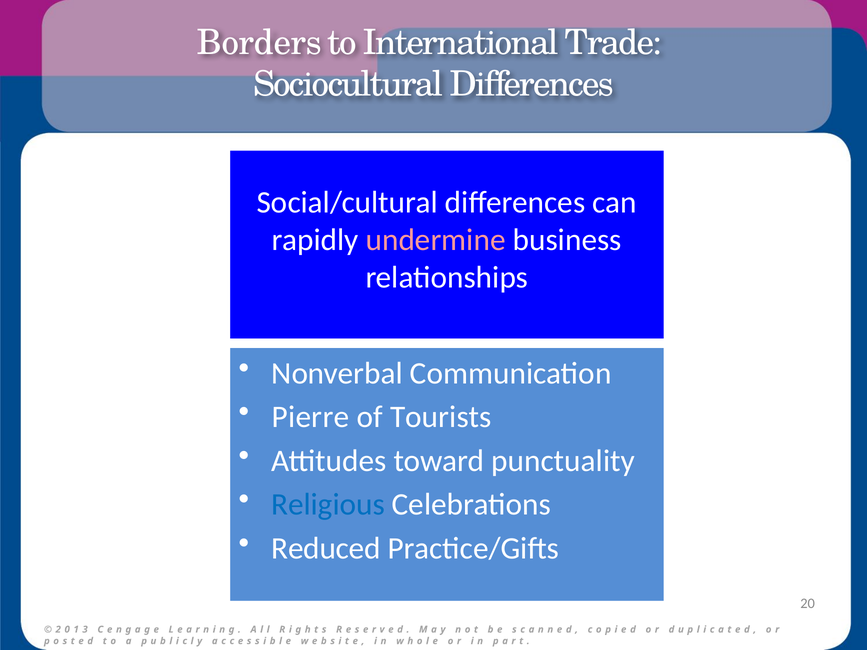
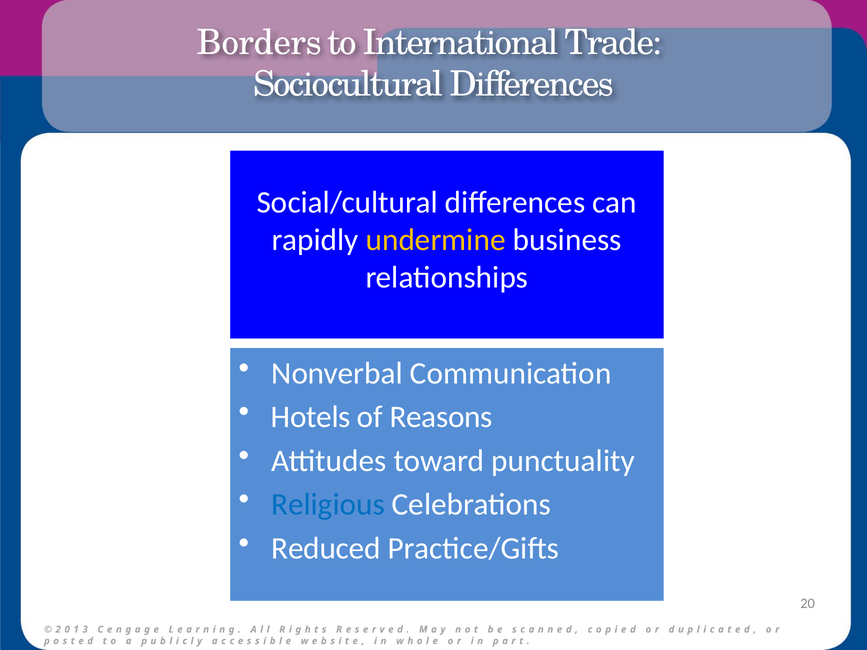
undermine colour: pink -> yellow (436, 240)
Pierre: Pierre -> Hotels (311, 417)
Tourists: Tourists -> Reasons (441, 417)
